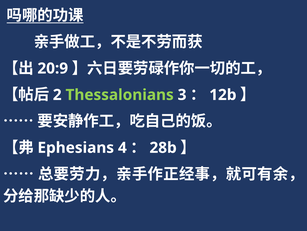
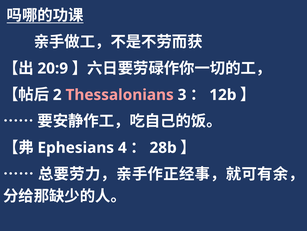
Thessalonians colour: light green -> pink (120, 95)
